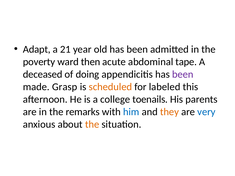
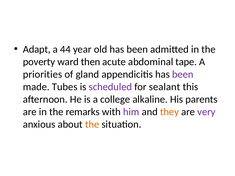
21: 21 -> 44 (65, 49)
deceased: deceased -> priorities (43, 74)
doing: doing -> gland (87, 74)
Grasp: Grasp -> Tubes (65, 87)
scheduled colour: orange -> purple (110, 87)
labeled: labeled -> sealant (165, 87)
toenails: toenails -> alkaline (150, 99)
him colour: blue -> purple (131, 112)
very colour: blue -> purple (206, 112)
